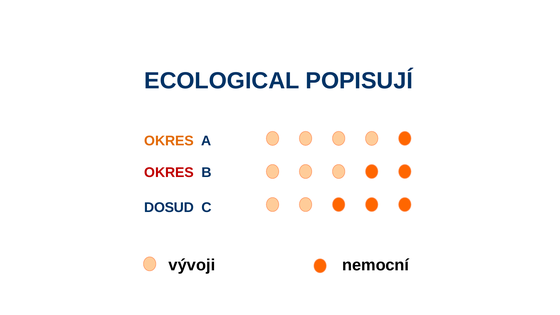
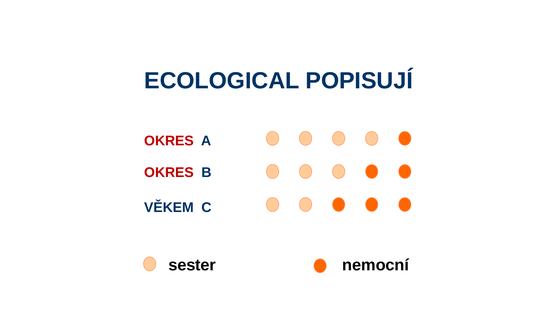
OKRES colour: orange -> red (169, 141)
DOSUD: DOSUD -> VĚKEM (169, 207)
vývoji: vývoji -> sester (192, 265)
